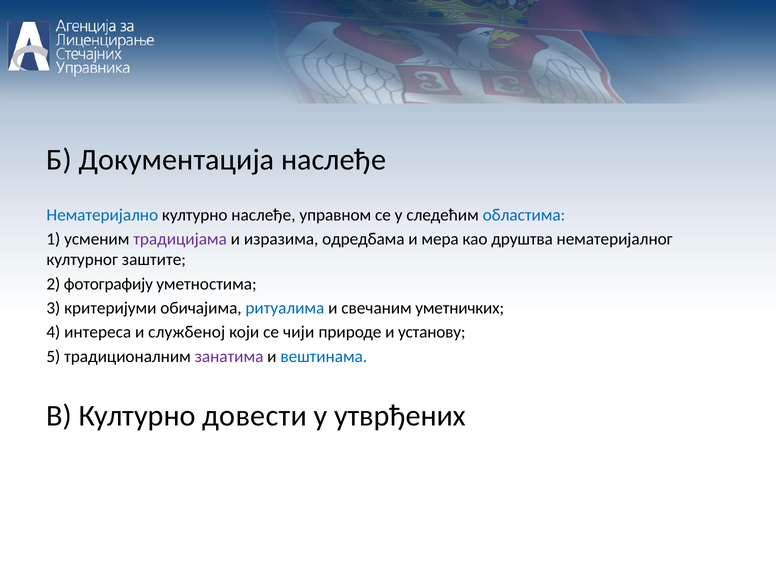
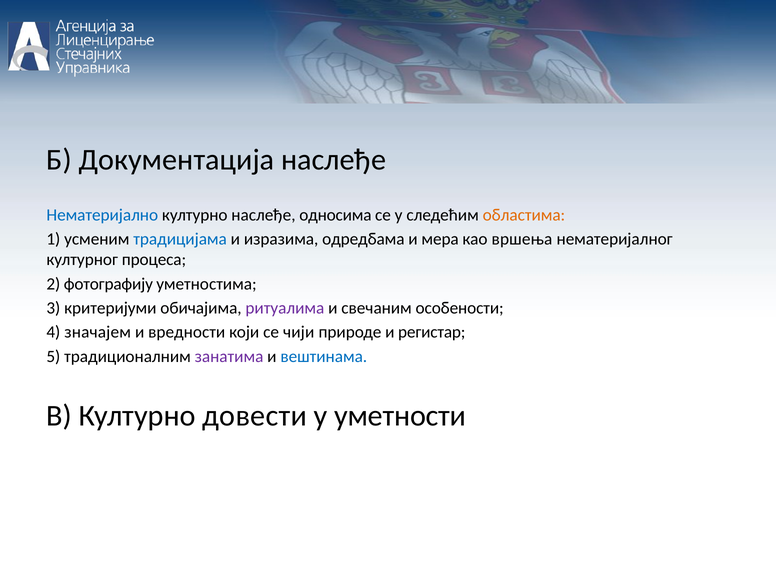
управном: управном -> односима (335, 215)
областима colour: blue -> orange (524, 215)
традицијама colour: purple -> blue (180, 239)
друштва: друштва -> вршења (522, 239)
заштите: заштите -> процеса (154, 260)
ритуалима colour: blue -> purple (285, 308)
уметничких: уметничких -> особености (460, 308)
интереса: интереса -> значајем (98, 332)
службеној: службеној -> вредности (187, 332)
установу: установу -> регистар (432, 332)
утврђених: утврђених -> уметности (400, 416)
